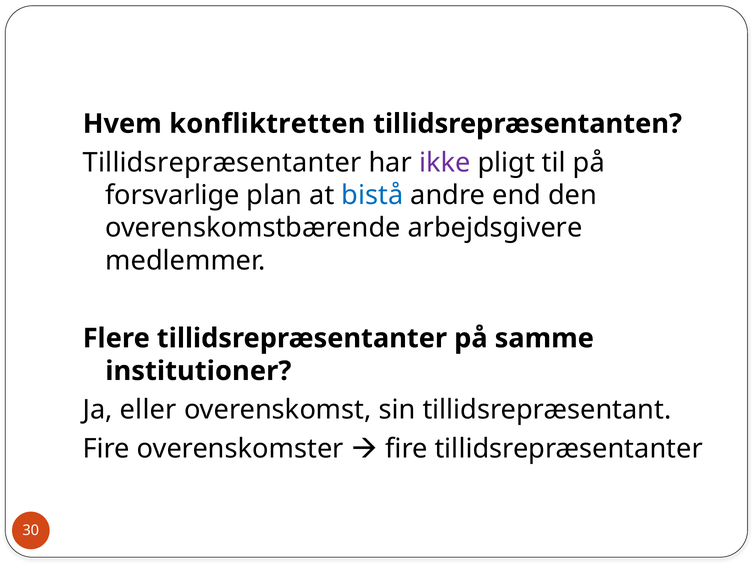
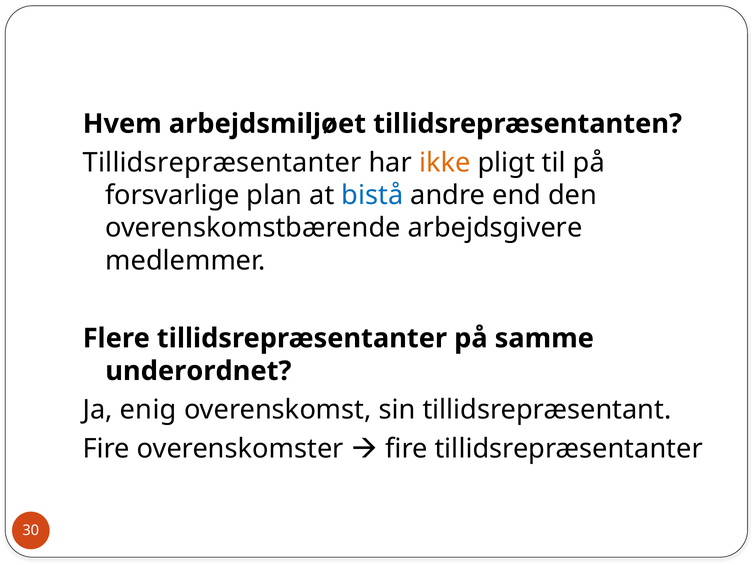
konfliktretten: konfliktretten -> arbejdsmiljøet (267, 124)
ikke colour: purple -> orange (445, 162)
institutioner: institutioner -> underordnet (198, 371)
eller: eller -> enig (148, 410)
